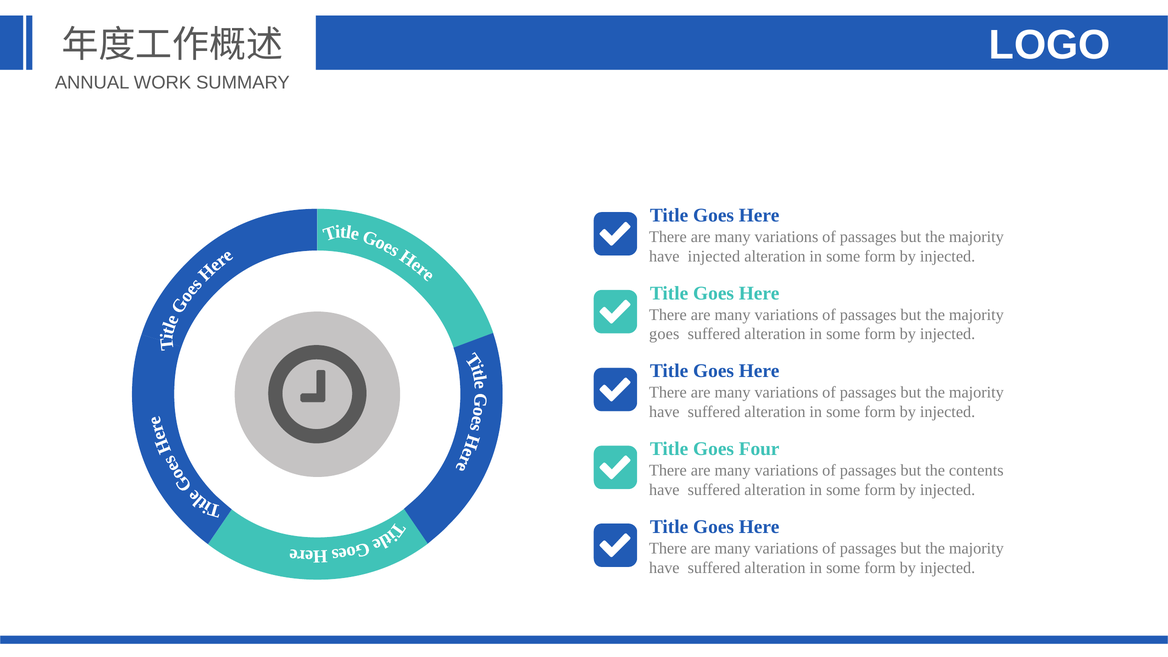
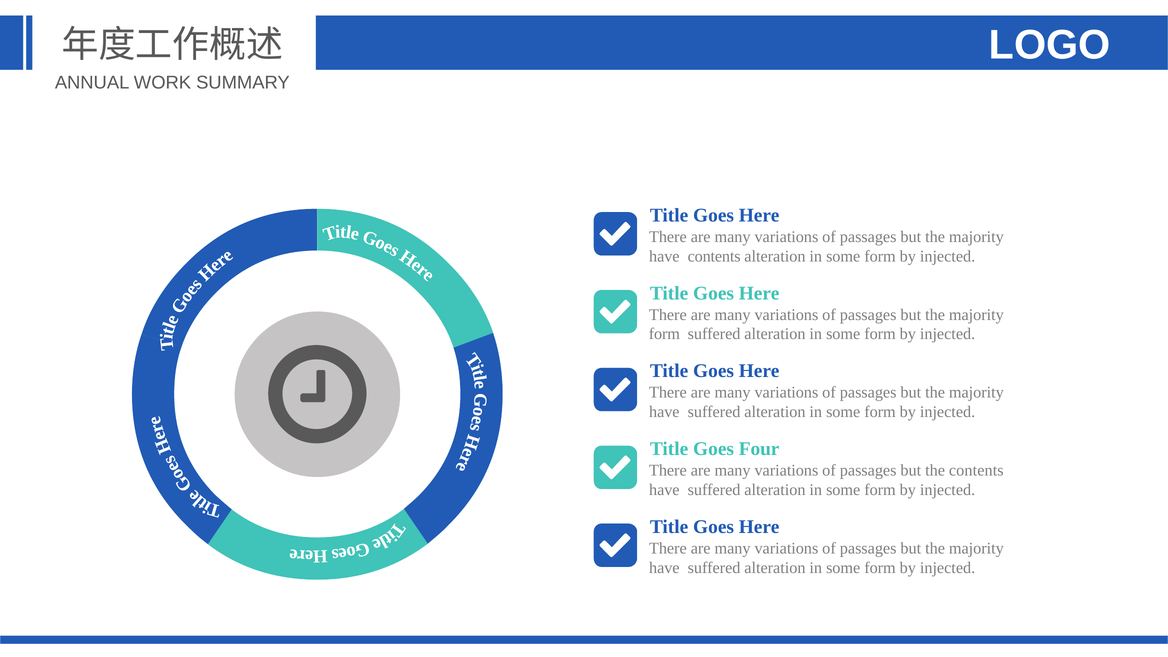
have injected: injected -> contents (714, 256)
goes: goes -> form (664, 334)
